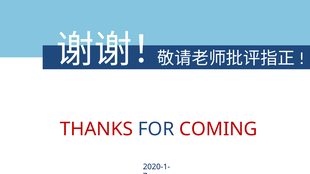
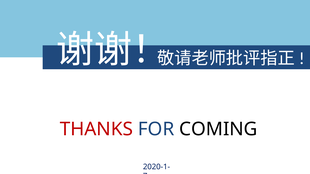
COMING colour: red -> black (218, 130)
